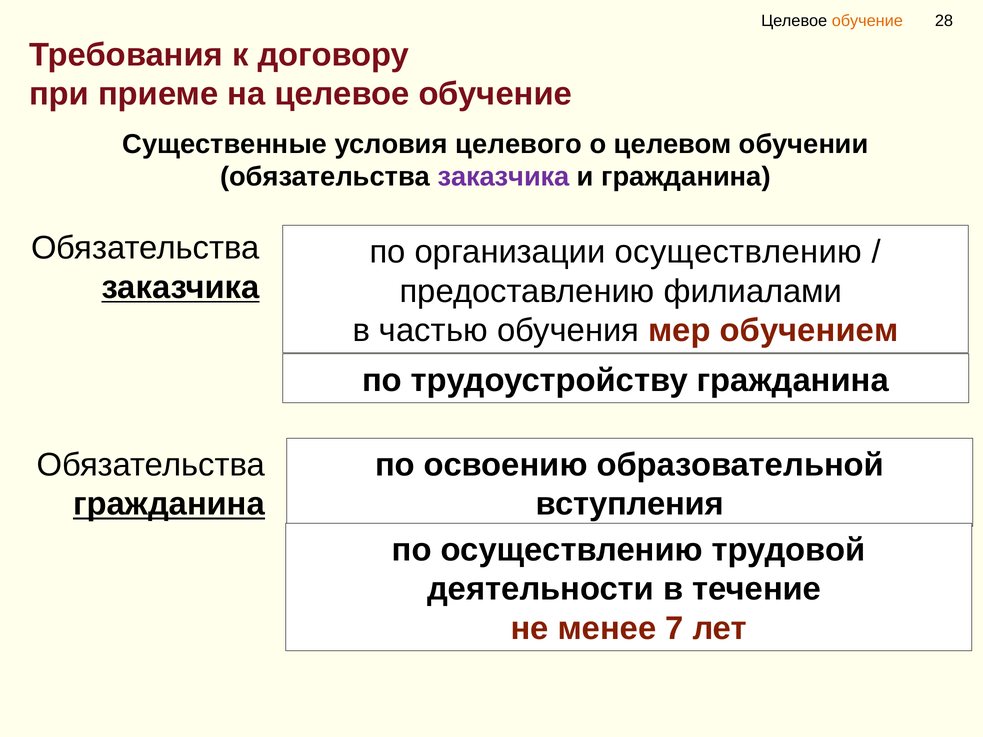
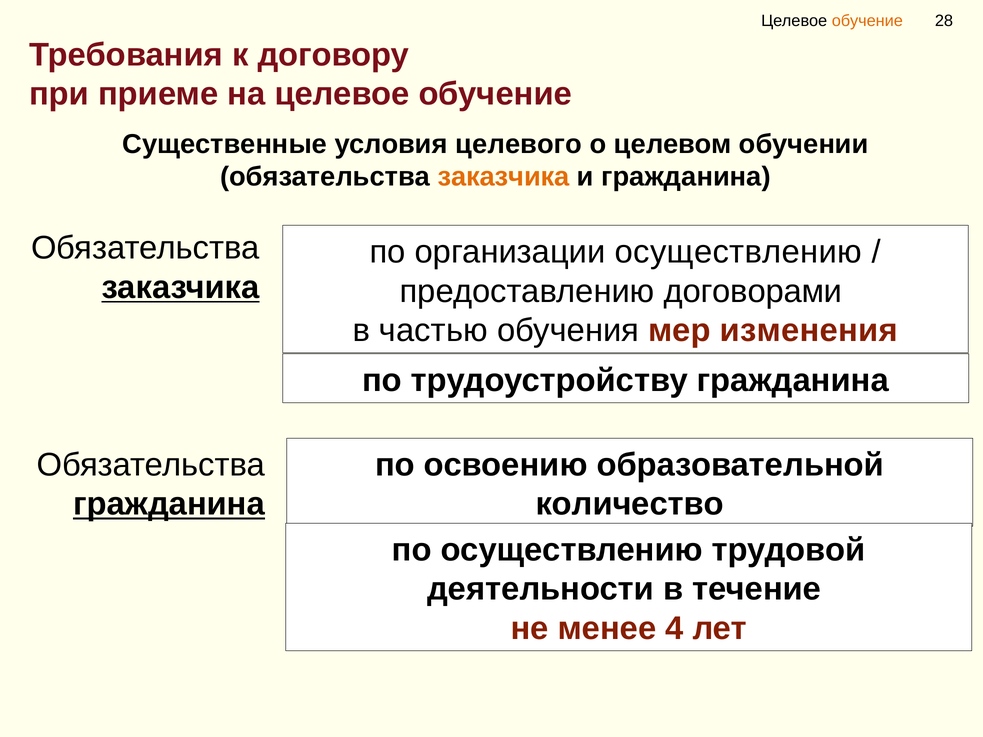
заказчика colour: purple -> orange (503, 177)
филиалами: филиалами -> договорами (753, 291)
обучением: обучением -> изменения (809, 331)
вступления: вступления -> количество (630, 504)
7: 7 -> 4 (674, 629)
